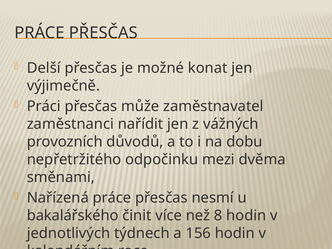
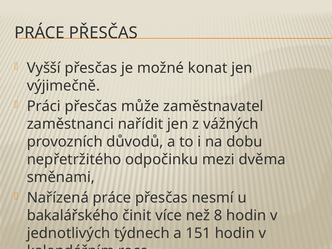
Delší: Delší -> Vyšší (44, 68)
156: 156 -> 151 (198, 233)
